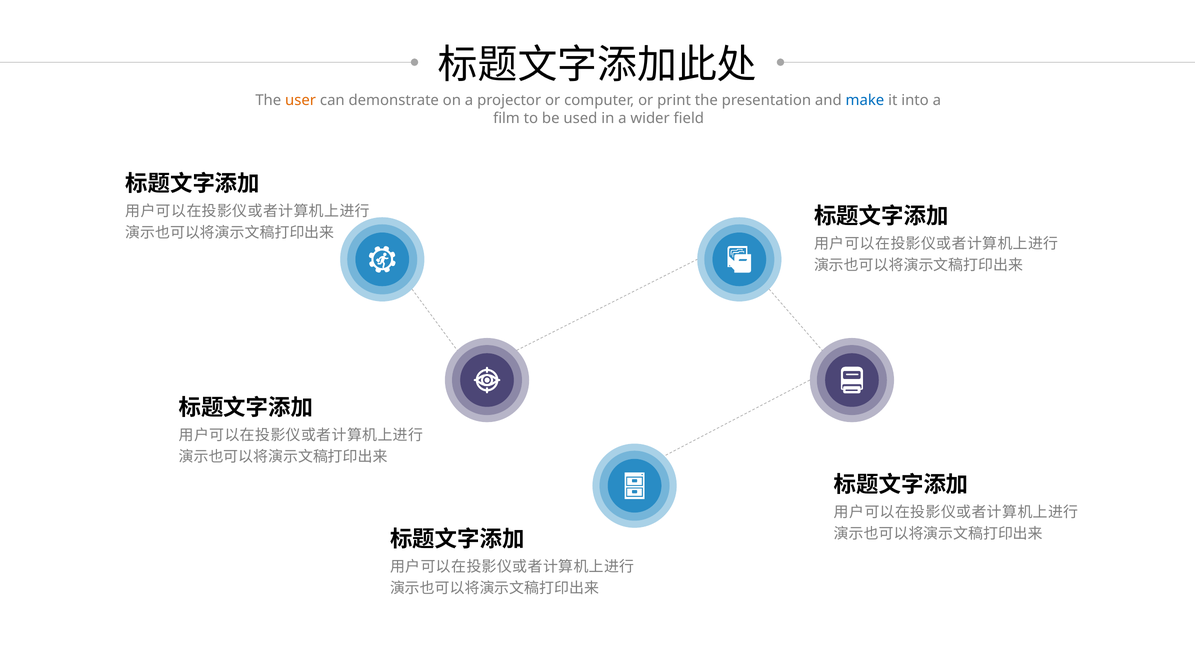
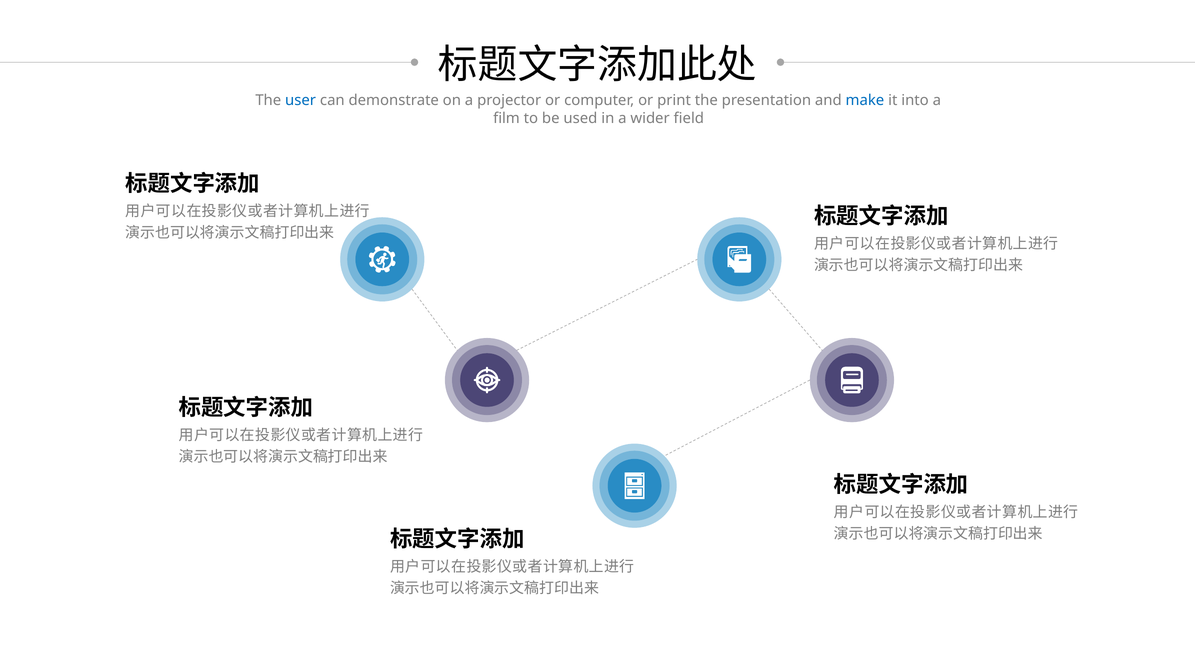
user colour: orange -> blue (301, 100)
